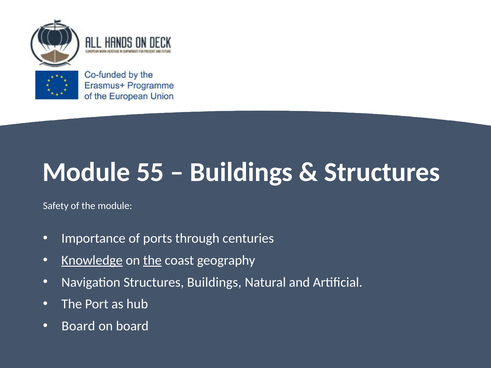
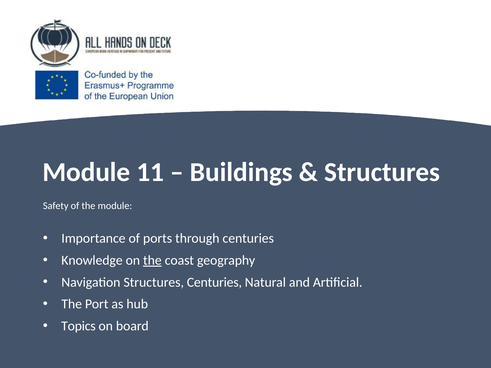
55: 55 -> 11 (150, 172)
Knowledge underline: present -> none (92, 261)
Structures Buildings: Buildings -> Centuries (214, 282)
Board: Board -> Topics (78, 326)
